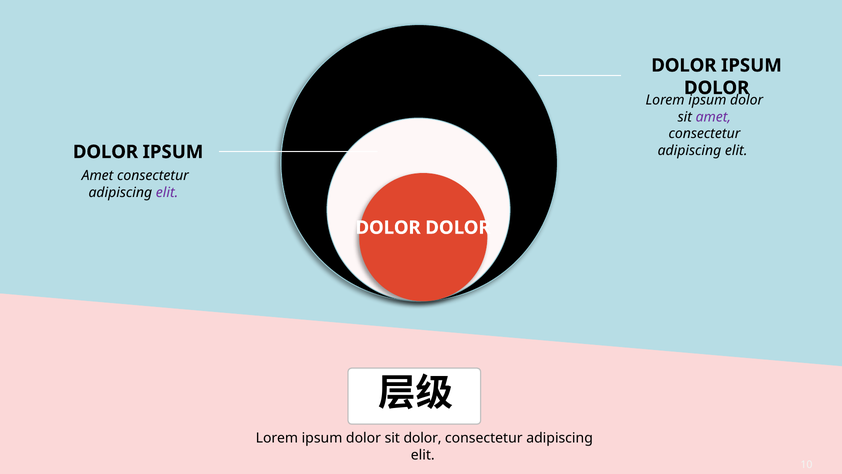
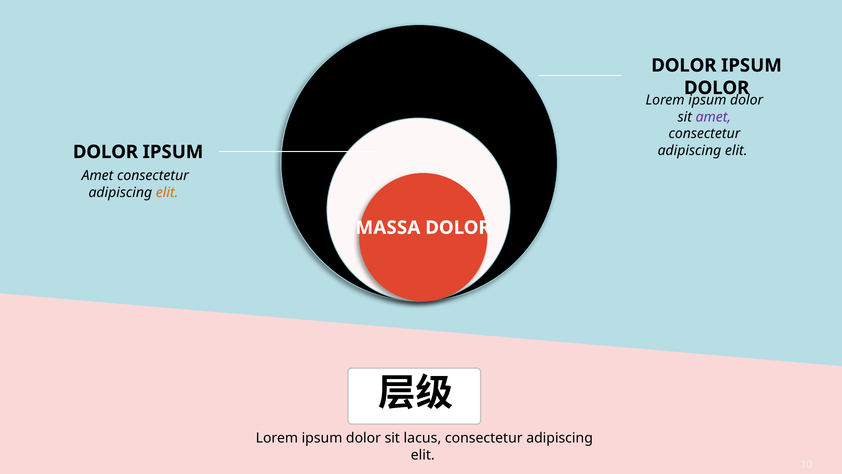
elit colour: purple -> orange (167, 192)
DOLOR: DOLOR -> MASSA (388, 228)
sit dolor: dolor -> lacus (422, 438)
